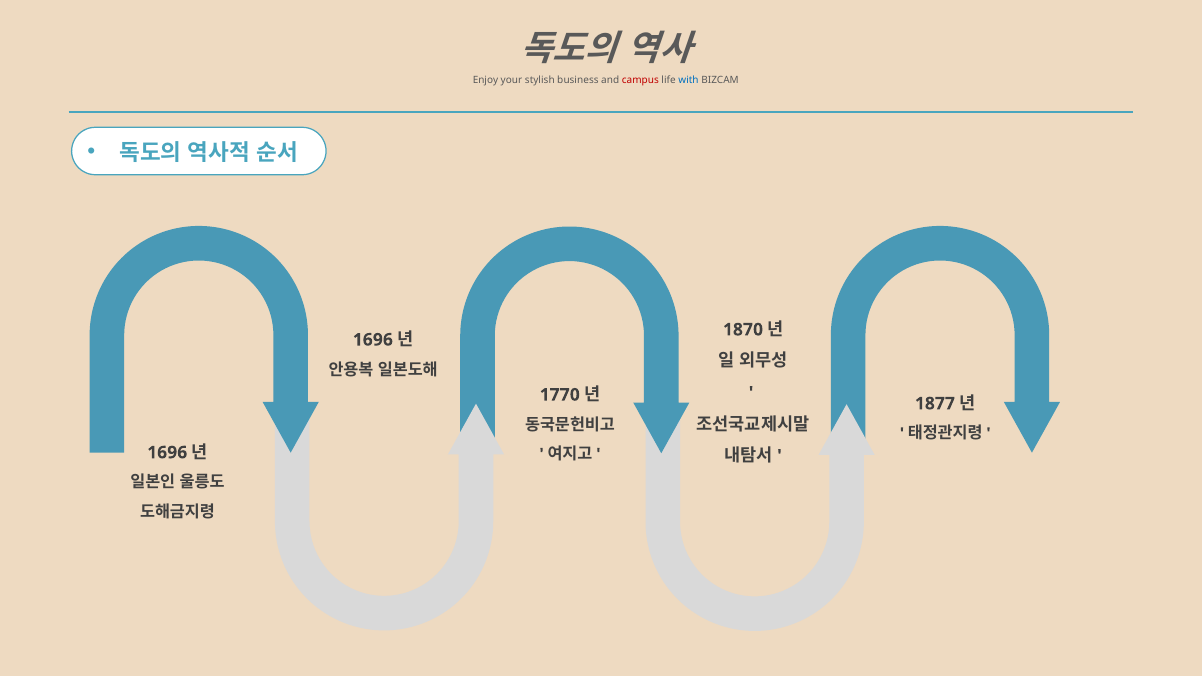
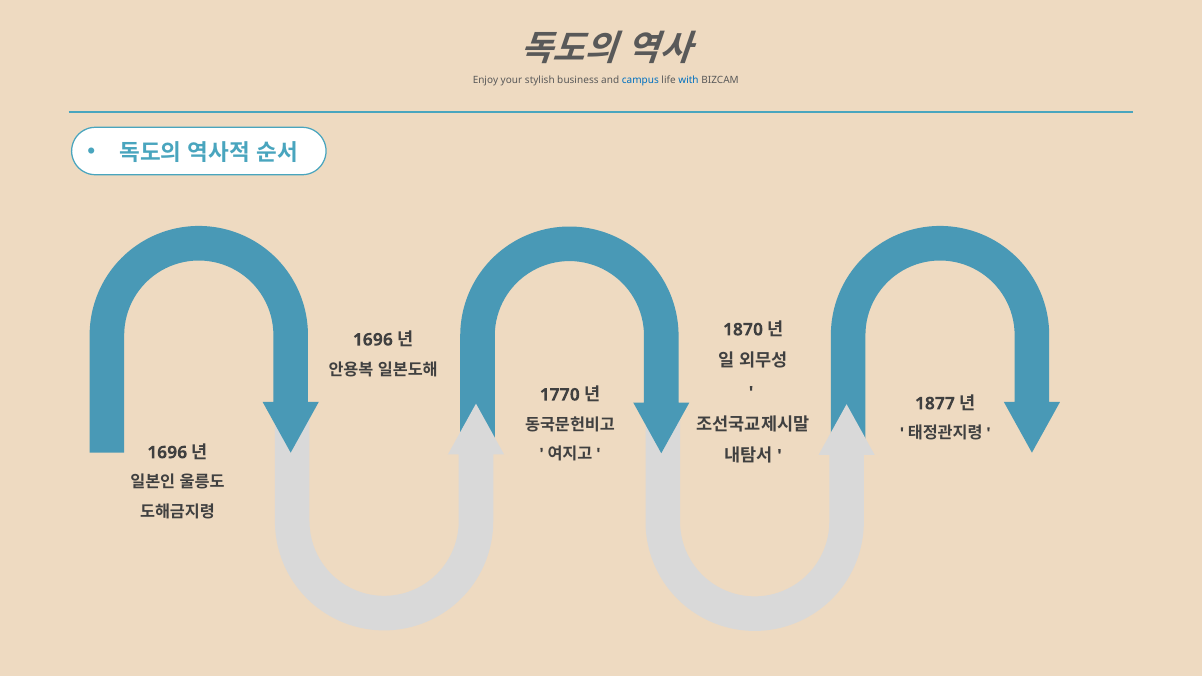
campus colour: red -> blue (640, 80)
